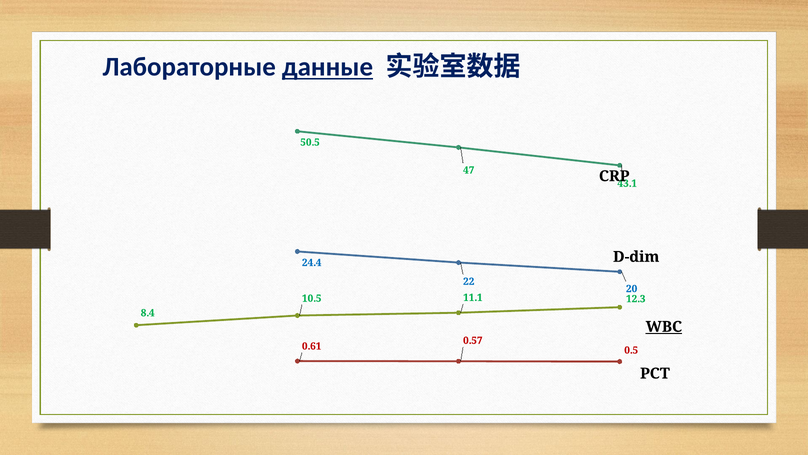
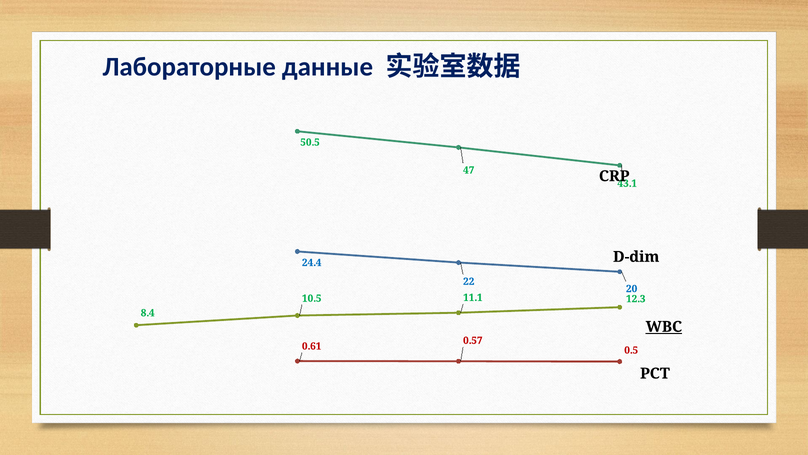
данные underline: present -> none (328, 67)
